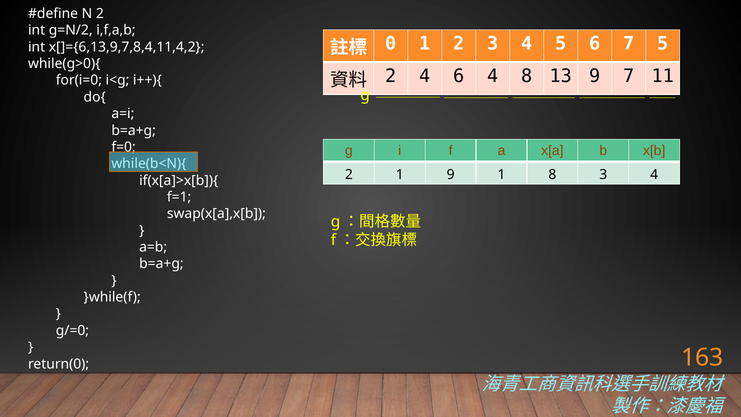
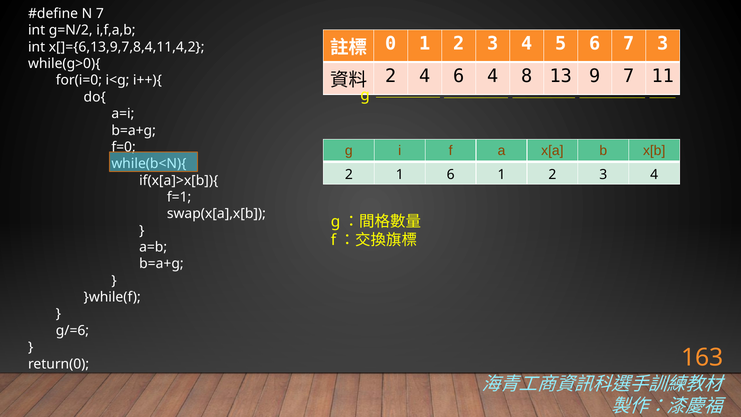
N 2: 2 -> 7 (100, 14)
7 5: 5 -> 3 (663, 44)
1 9: 9 -> 6 (451, 175)
8: 8 -> 2 (552, 175)
g/=0: g/=0 -> g/=6 (72, 330)
